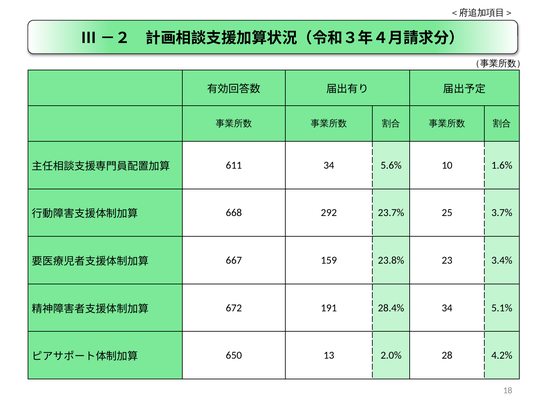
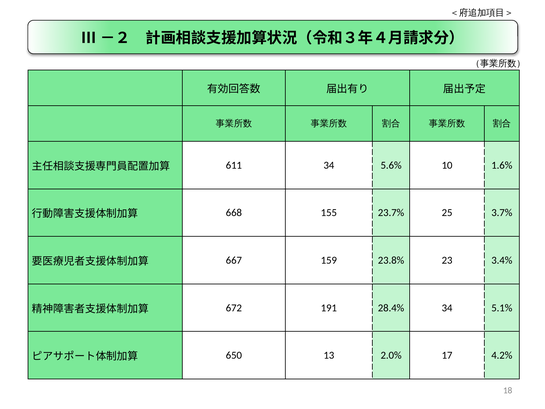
292: 292 -> 155 (329, 213)
28: 28 -> 17 (447, 355)
